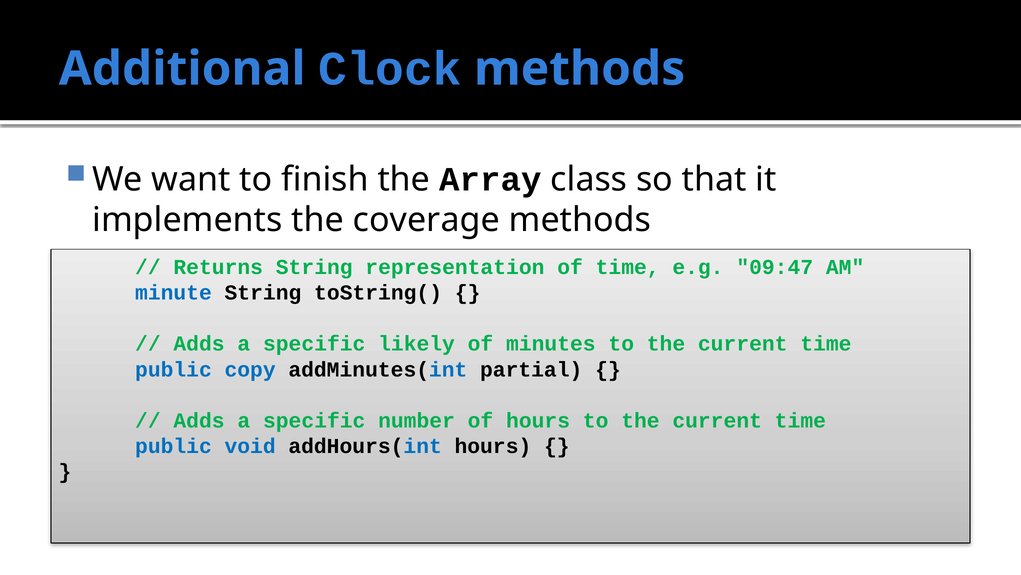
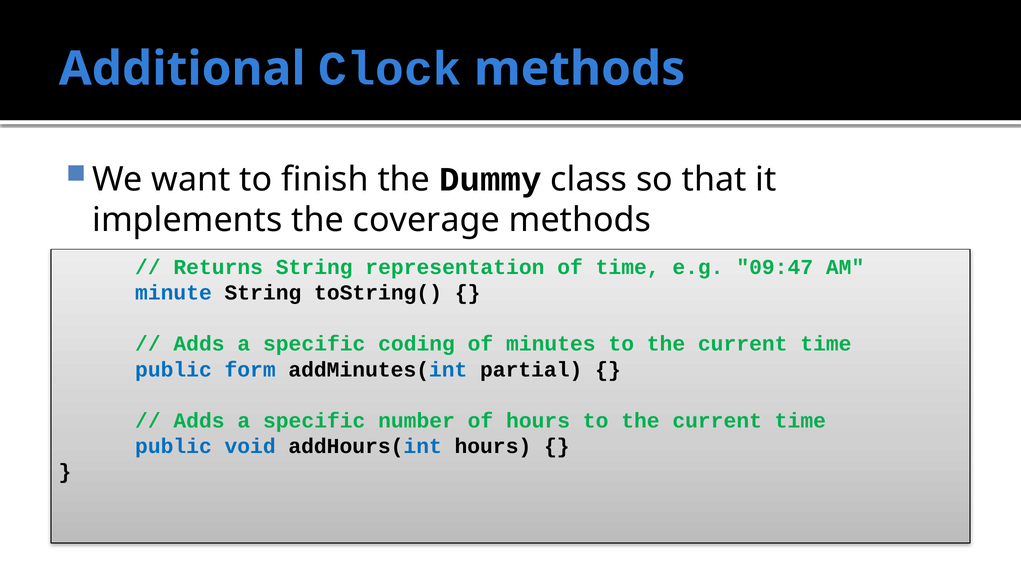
Array: Array -> Dummy (490, 179)
likely: likely -> coding (417, 343)
copy: copy -> form (250, 369)
